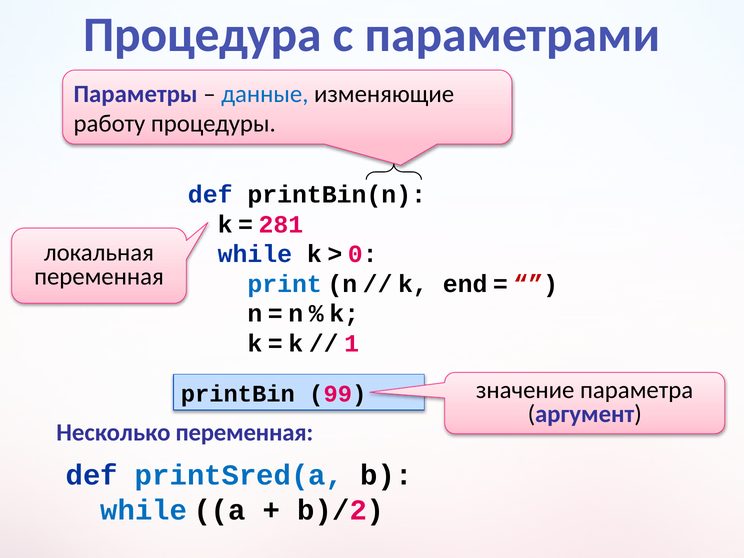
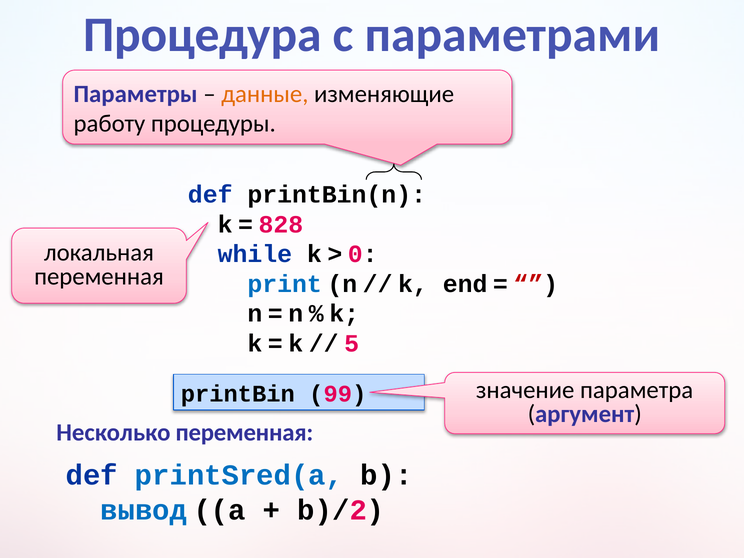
данные colour: blue -> orange (265, 94)
281: 281 -> 828 (281, 224)
1: 1 -> 5 (352, 343)
while: while -> вывод (144, 510)
